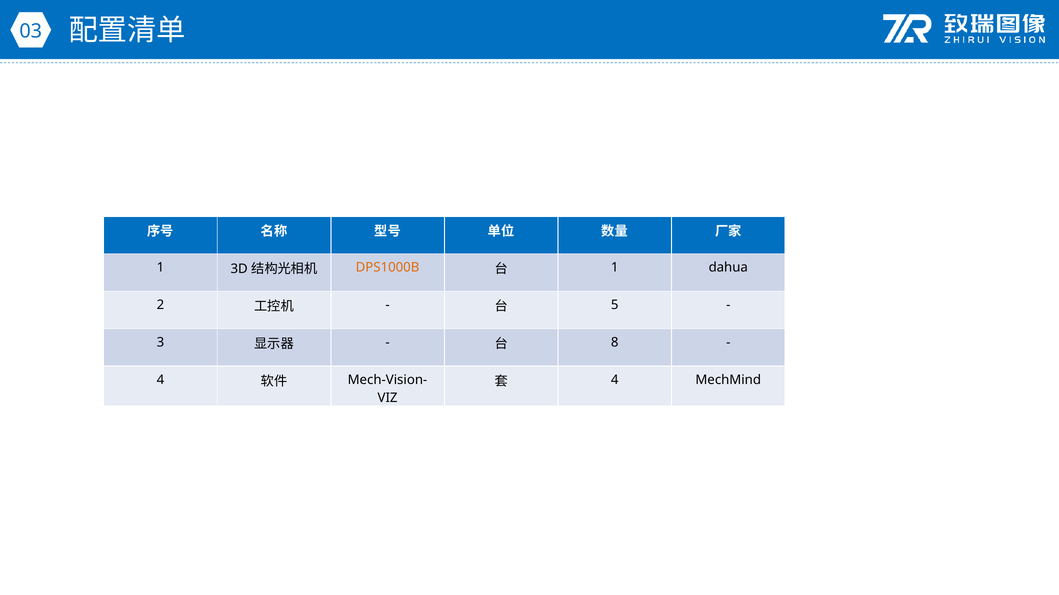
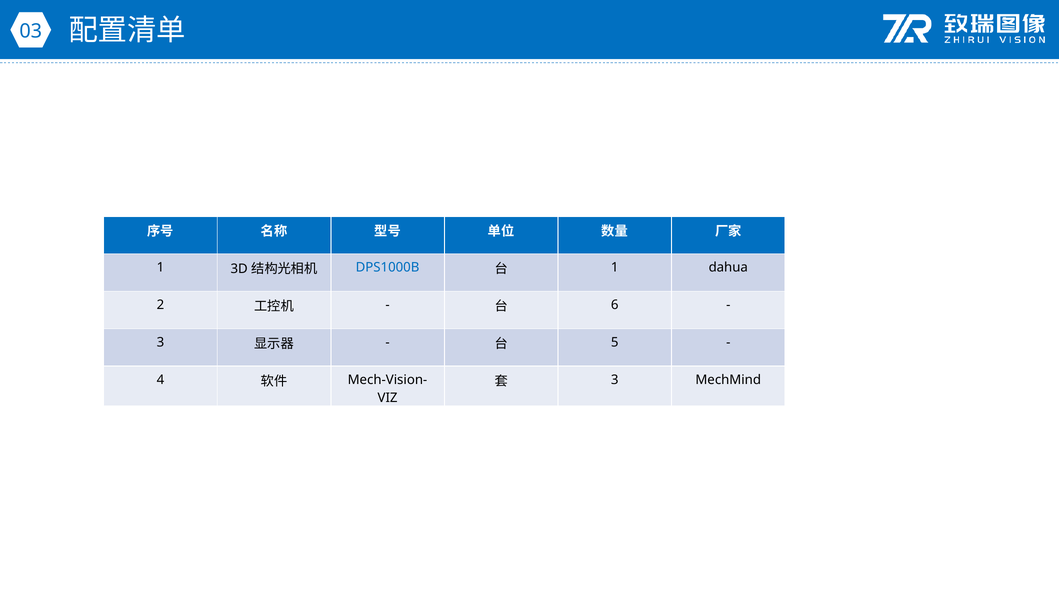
DPS1000B colour: orange -> blue (388, 268)
5: 5 -> 6 (615, 305)
8: 8 -> 5 (615, 343)
4: 4 -> 3 (615, 380)
